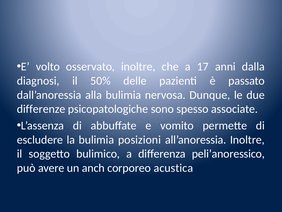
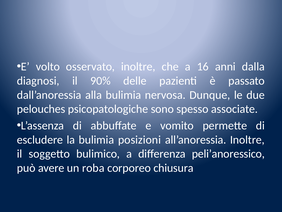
17: 17 -> 16 (203, 67)
50%: 50% -> 90% (100, 81)
differenze: differenze -> pelouches (41, 109)
anch: anch -> roba (93, 168)
acustica: acustica -> chiusura (173, 168)
